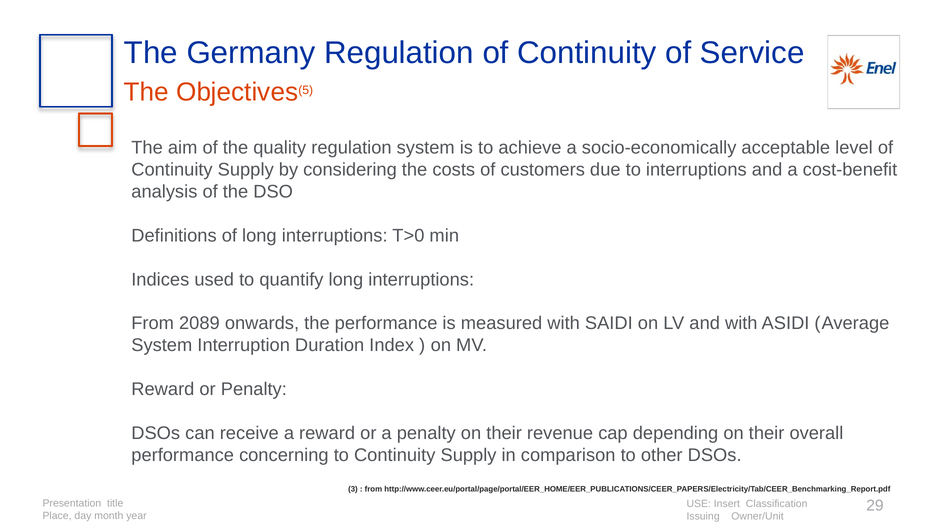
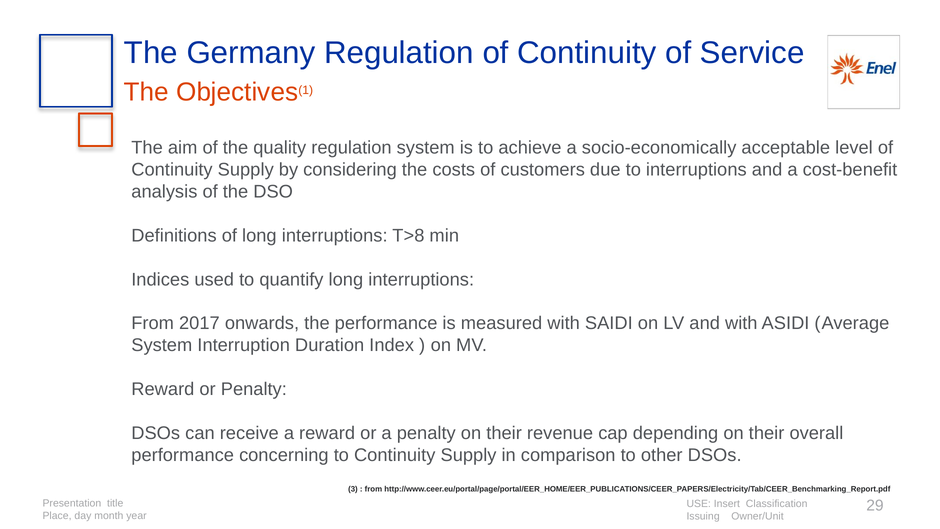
5: 5 -> 1 (306, 90)
T>0: T>0 -> T>8 (408, 236)
2089: 2089 -> 2017 (199, 323)
